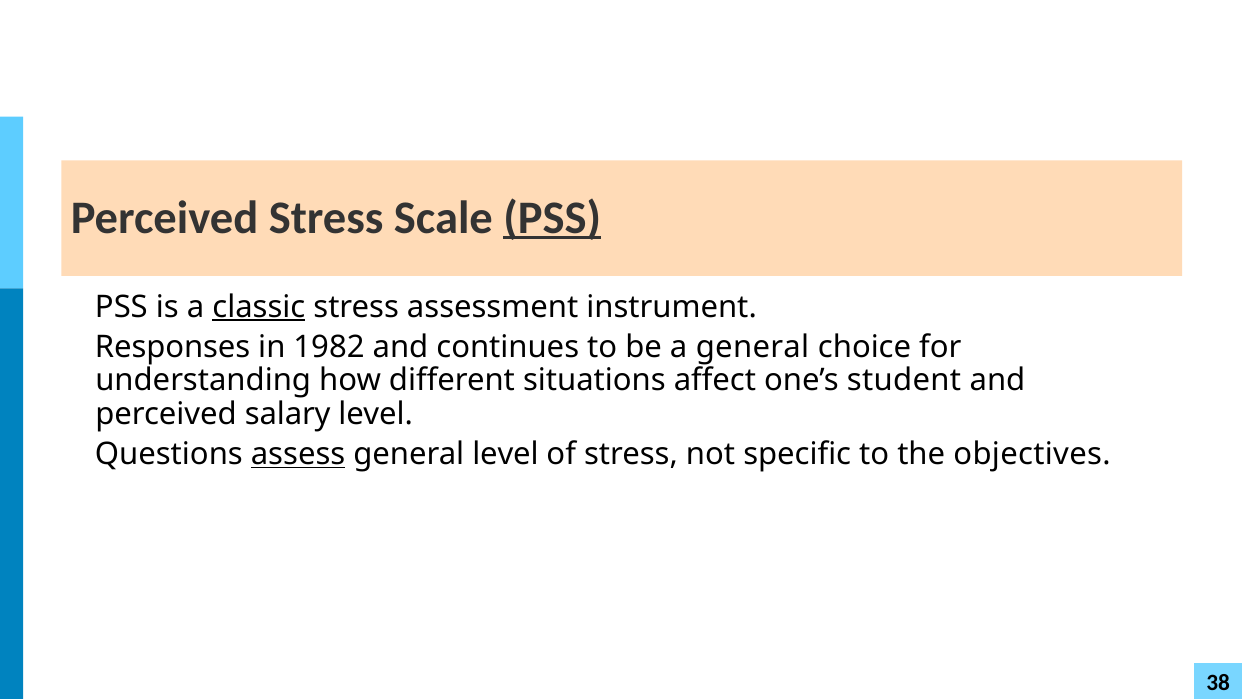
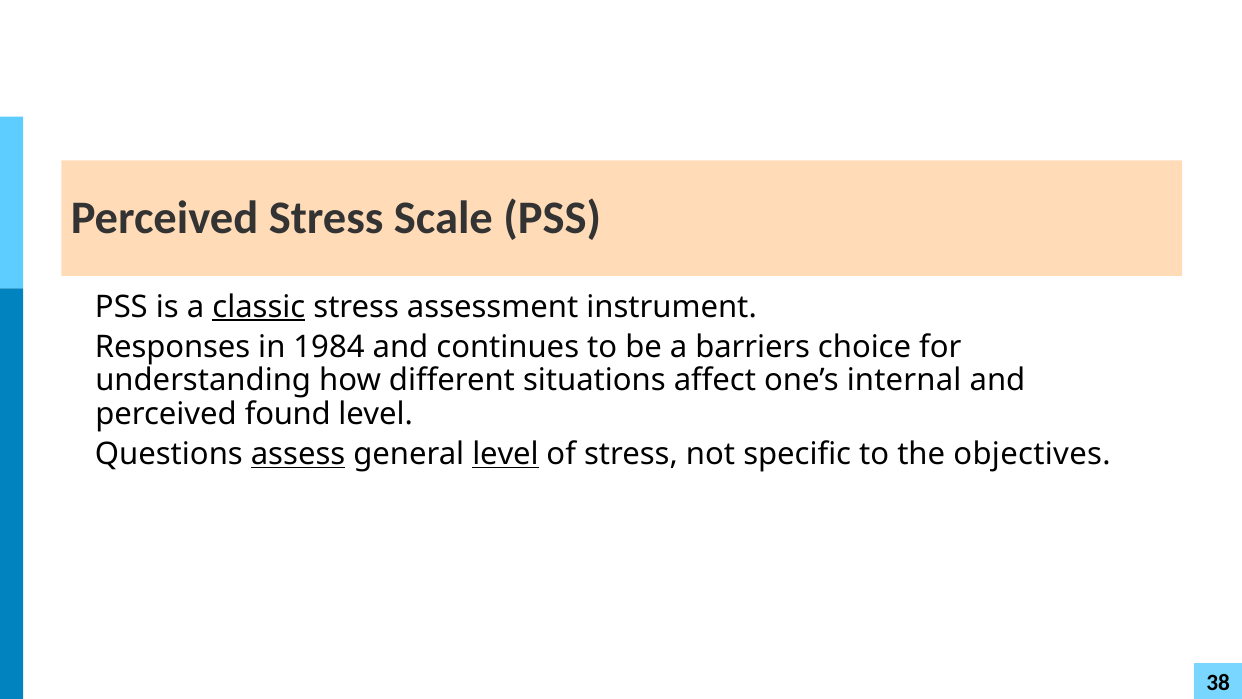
PSS underline: present -> none (552, 218)
1982: 1982 -> 1984 (329, 347)
a general: general -> barriers (753, 347)
student: student -> internal (904, 380)
salary: salary -> found (288, 414)
level underline: none -> present (505, 454)
